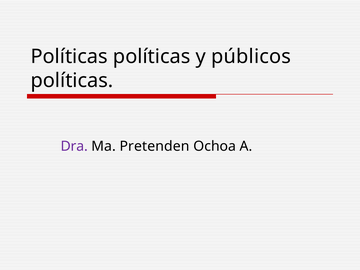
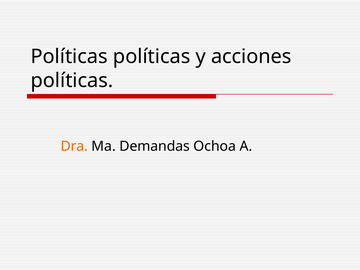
públicos: públicos -> acciones (251, 57)
Dra colour: purple -> orange (74, 146)
Pretenden: Pretenden -> Demandas (155, 146)
